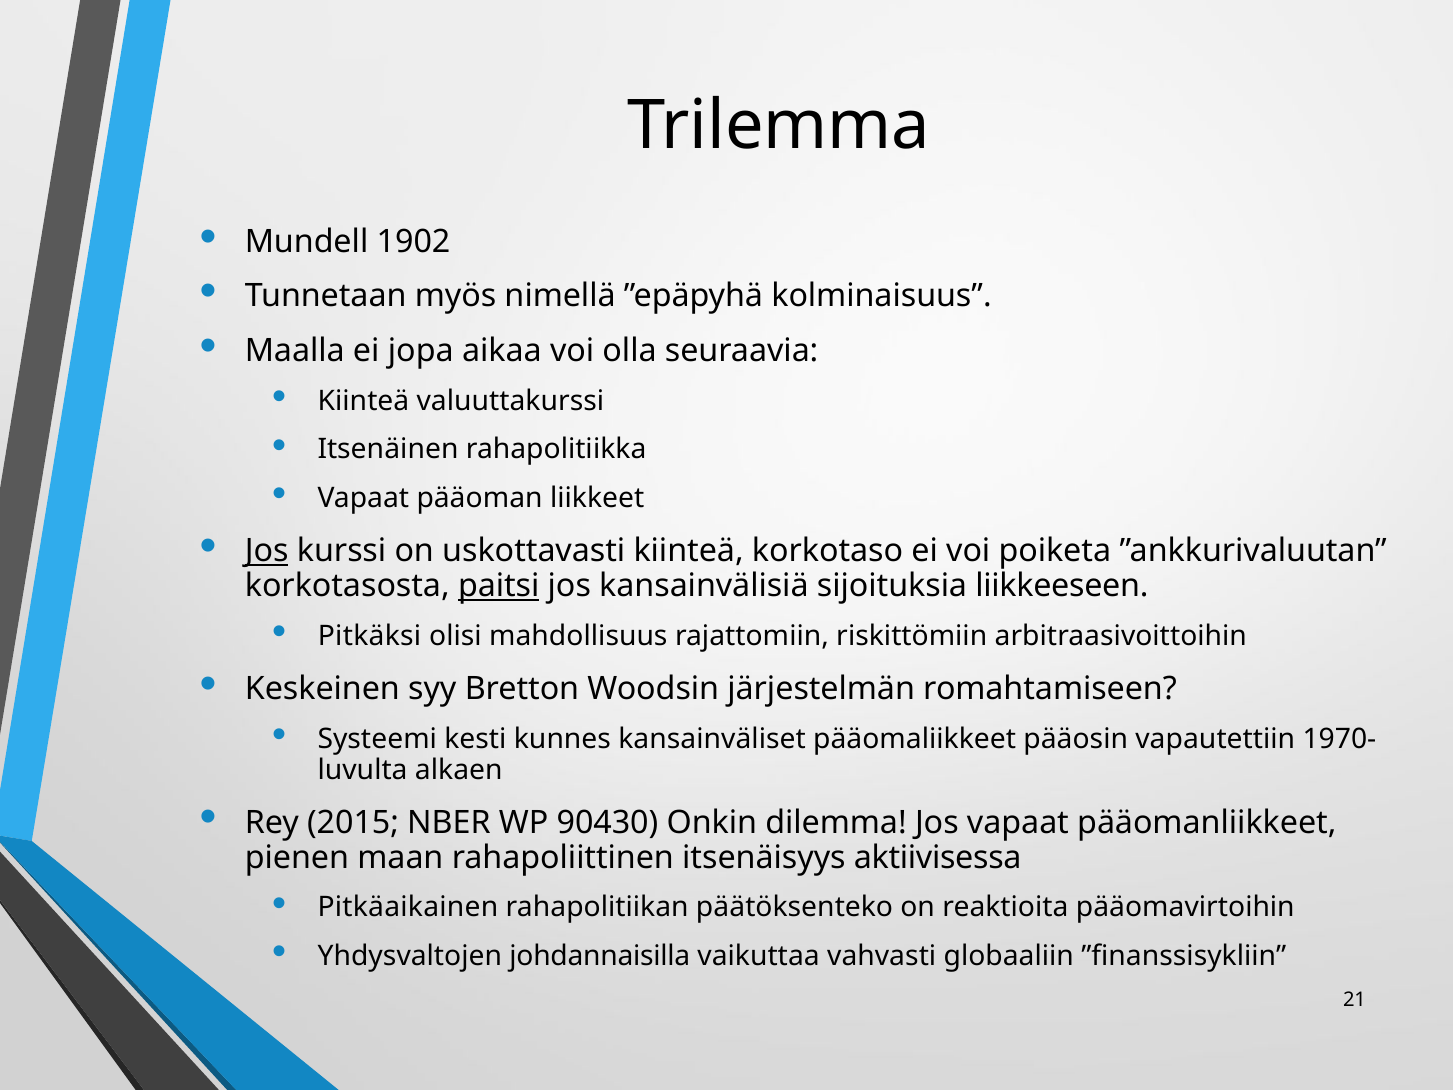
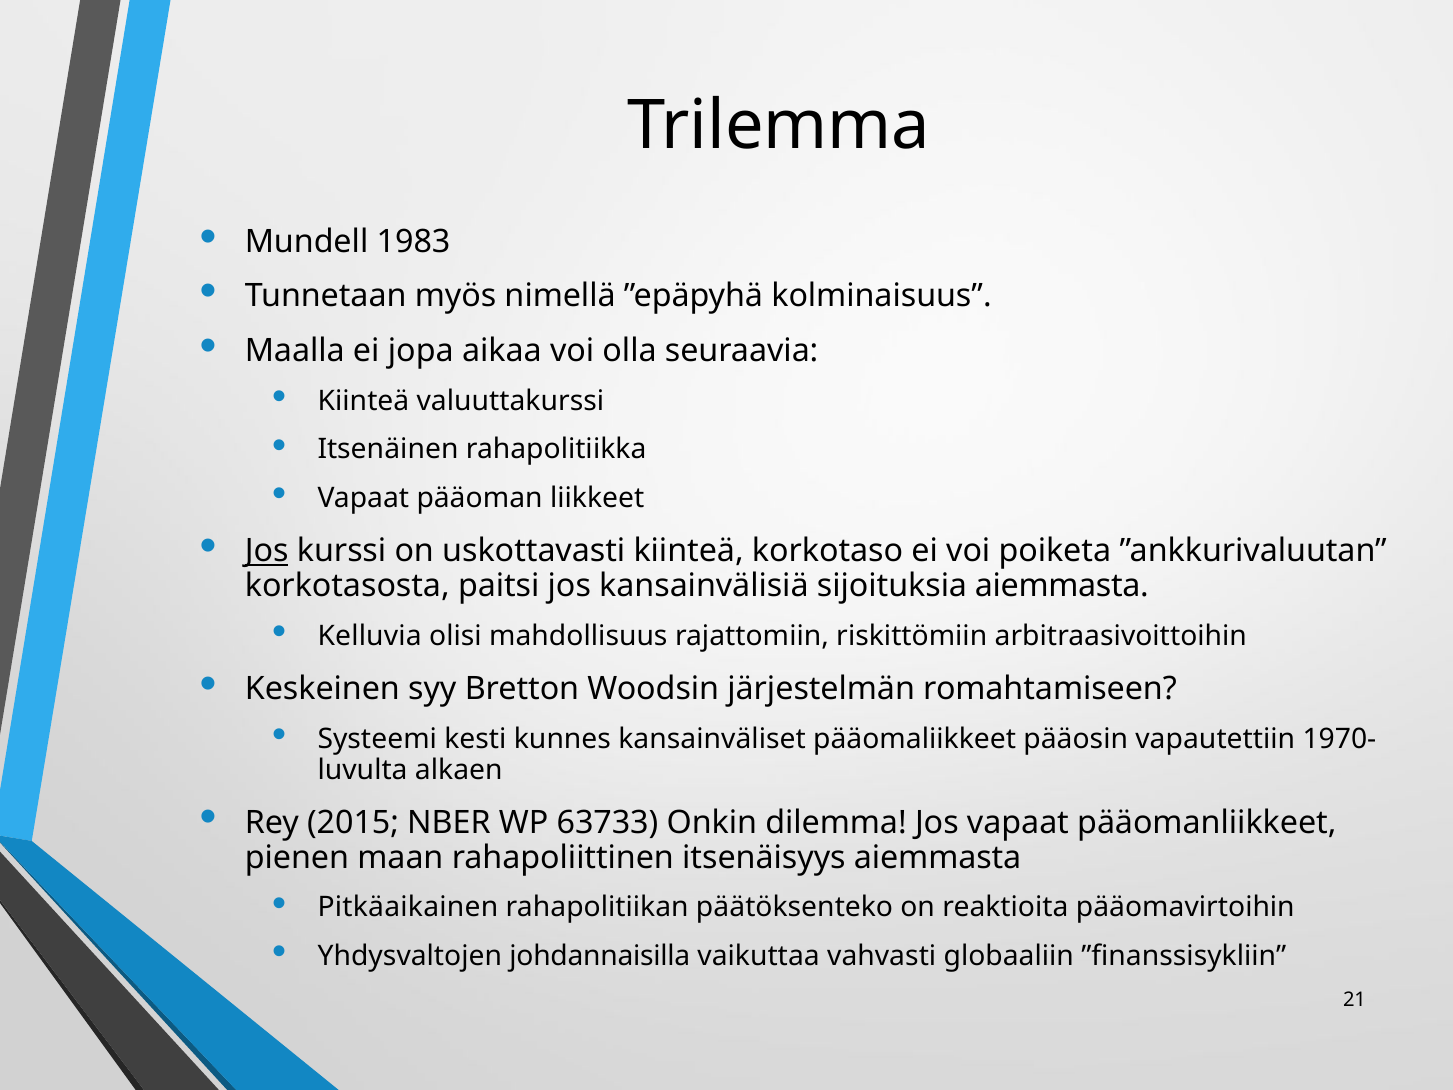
1902: 1902 -> 1983 (414, 242)
paitsi underline: present -> none (499, 586)
sijoituksia liikkeeseen: liikkeeseen -> aiemmasta (1062, 586)
Pitkäksi: Pitkäksi -> Kelluvia (370, 636)
90430: 90430 -> 63733 (607, 822)
itsenäisyys aktiivisessa: aktiivisessa -> aiemmasta (938, 857)
